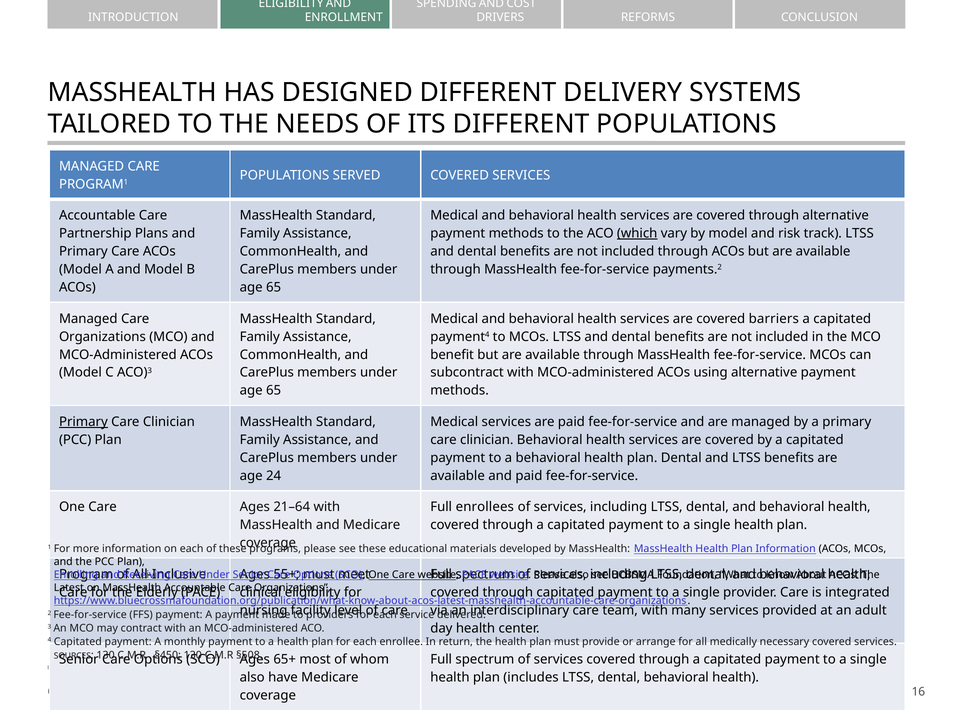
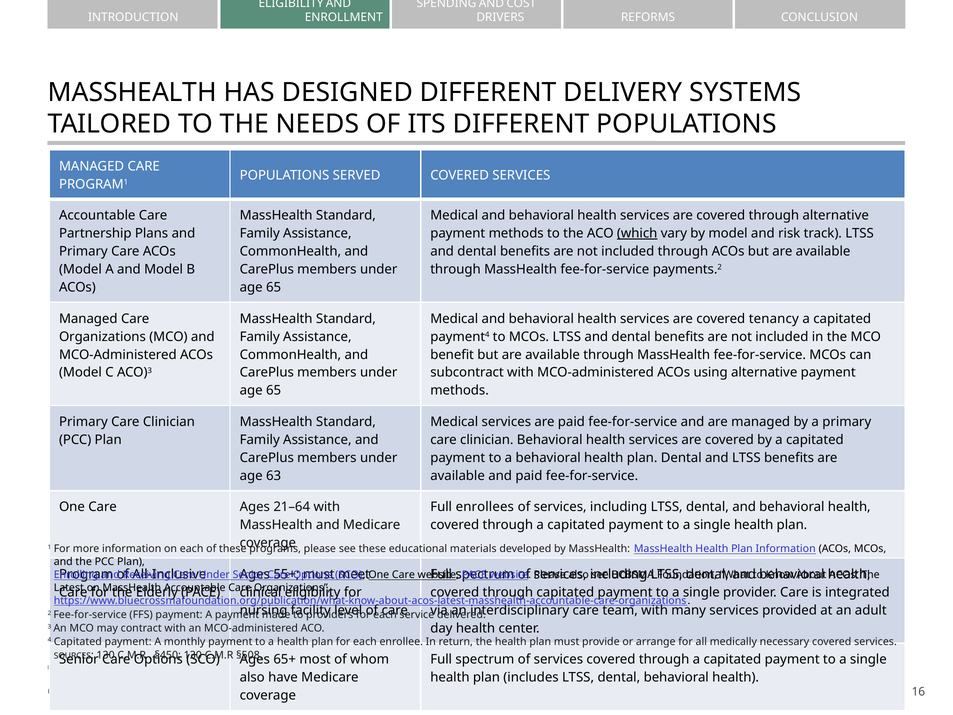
barriers: barriers -> tenancy (774, 319)
Primary underline: present -> none (83, 422)
24: 24 -> 63 (274, 476)
